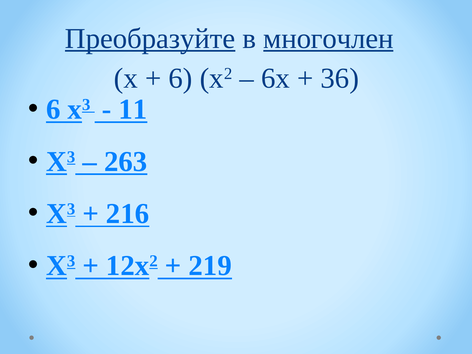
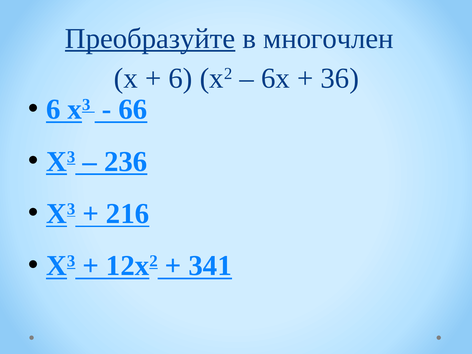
многочлен underline: present -> none (328, 39)
11: 11 -> 66 (133, 109)
263: 263 -> 236 (126, 162)
219: 219 -> 341 (210, 266)
